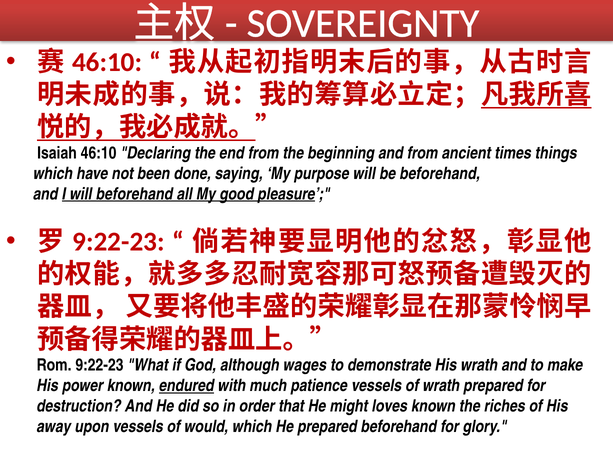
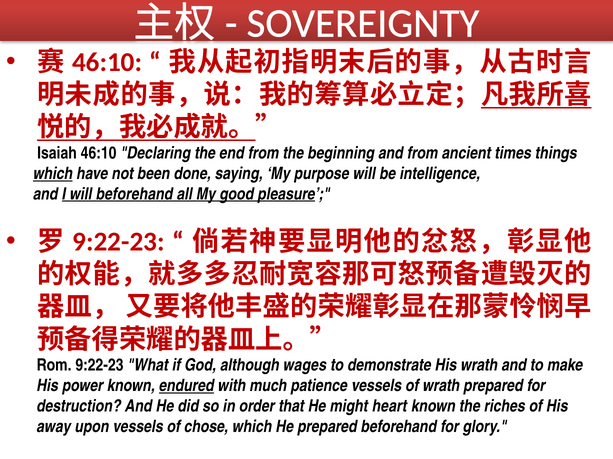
which underline: none -> present (53, 174)
be beforehand: beforehand -> intelligence (440, 174)
loves: loves -> heart (390, 407)
would: would -> chose (206, 427)
